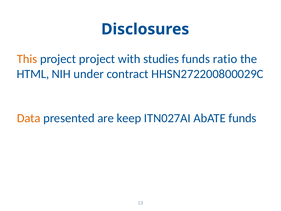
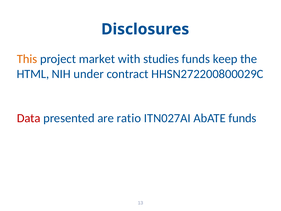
project project: project -> market (97, 59)
ratio: ratio -> keep (225, 59)
Data colour: orange -> red (29, 118)
keep: keep -> ratio (129, 118)
